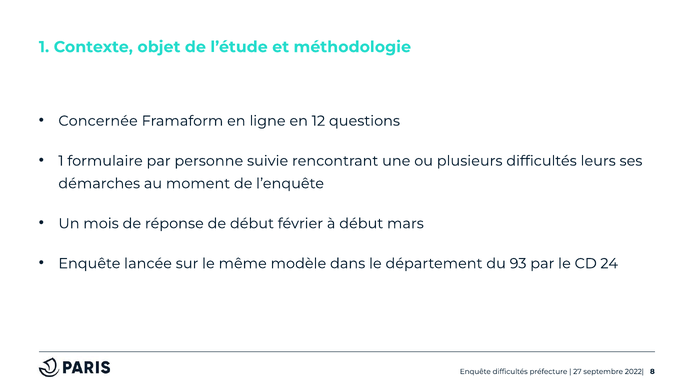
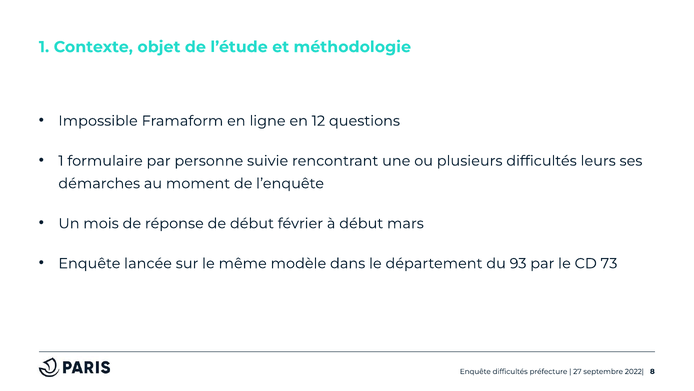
Concernée: Concernée -> Impossible (98, 121)
24: 24 -> 73 (609, 263)
